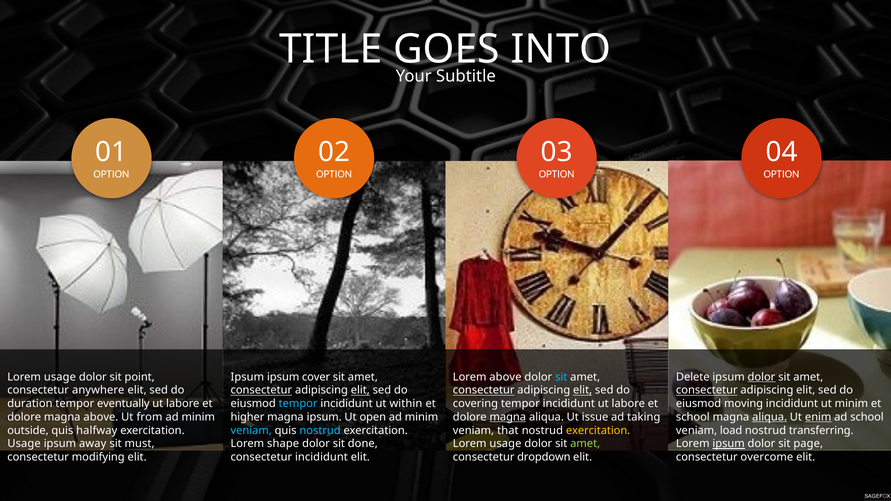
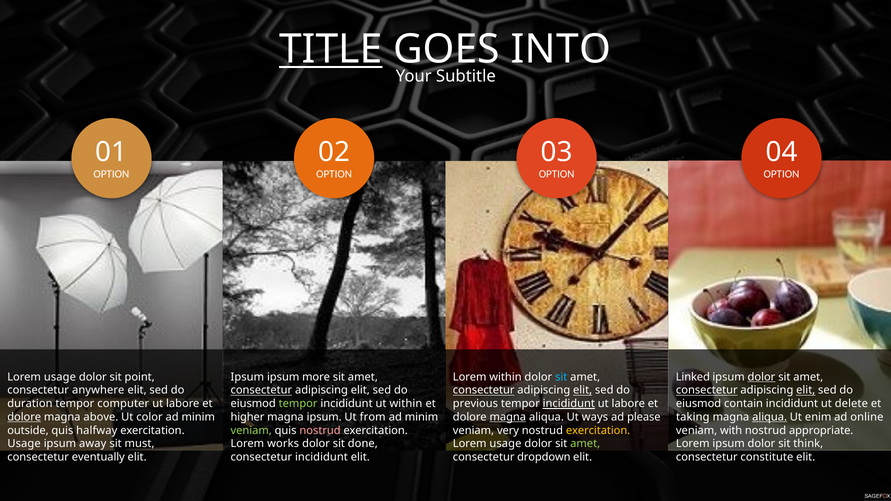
TITLE underline: none -> present (331, 49)
cover: cover -> more (316, 377)
Lorem above: above -> within (505, 377)
Delete: Delete -> Linked (693, 377)
elit underline: present -> none (360, 390)
elit underline: none -> present (806, 390)
eventually: eventually -> computer (123, 404)
tempor colour: light blue -> light green (298, 404)
covering: covering -> previous (475, 404)
incididunt underline: none -> present (569, 404)
moving: moving -> contain (744, 404)
ut minim: minim -> delete (851, 404)
dolore underline: none -> present (24, 417)
from: from -> color (150, 417)
open: open -> from (373, 417)
issue: issue -> ways (595, 417)
taking: taking -> please (644, 417)
school: school -> taking (693, 417)
enim underline: present -> none (818, 417)
ad school: school -> online (867, 417)
veniam colour: light blue -> light green (251, 431)
nostrud colour: light blue -> pink (320, 431)
that: that -> very (508, 431)
load: load -> with (731, 431)
transferring: transferring -> appropriate (821, 431)
shape: shape -> works (283, 444)
ipsum underline: present -> none (729, 444)
page: page -> think (808, 444)
modifying: modifying -> eventually (98, 457)
overcome: overcome -> constitute (767, 457)
